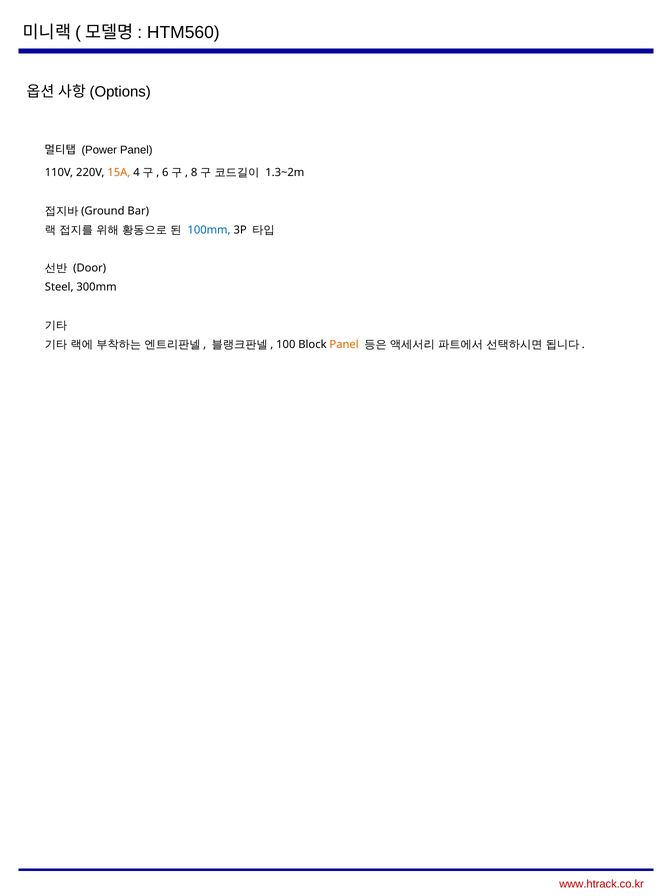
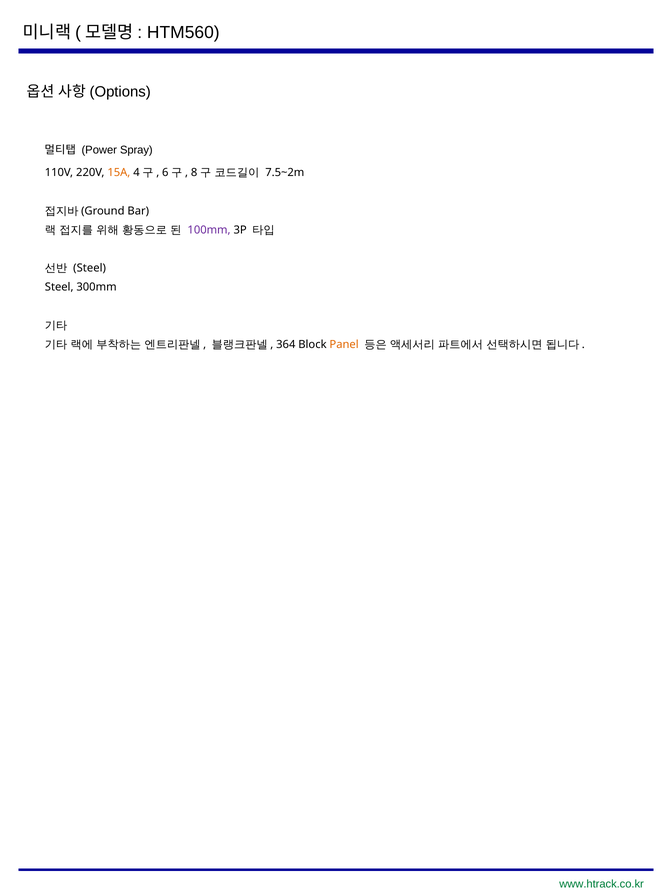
Power Panel: Panel -> Spray (136, 150)
1.3~2m: 1.3~2m -> 7.5~2m (285, 173)
100mm colour: blue -> purple (209, 230)
Door: Door -> Steel (90, 268)
100: 100 -> 364 (286, 344)
www.htrack.co.kr colour: red -> green (602, 884)
